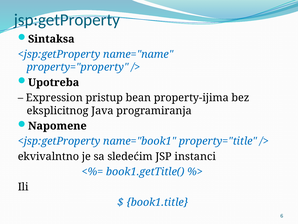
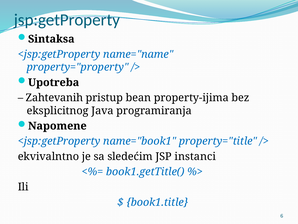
Expression: Expression -> Zahtevanih (54, 98)
